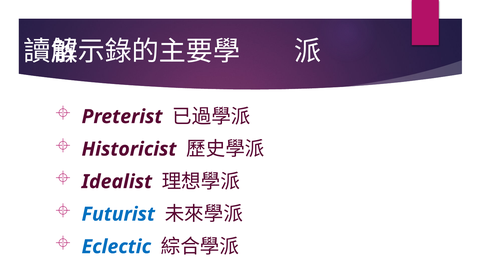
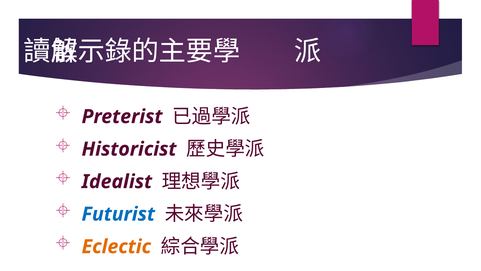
Eclectic colour: blue -> orange (116, 246)
